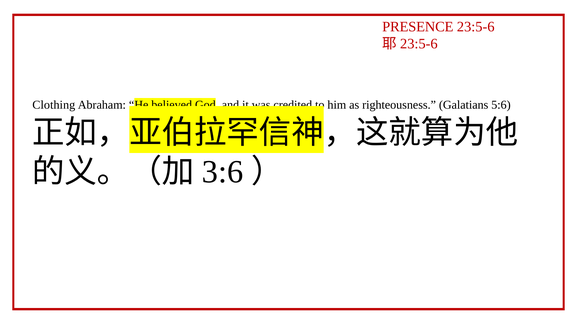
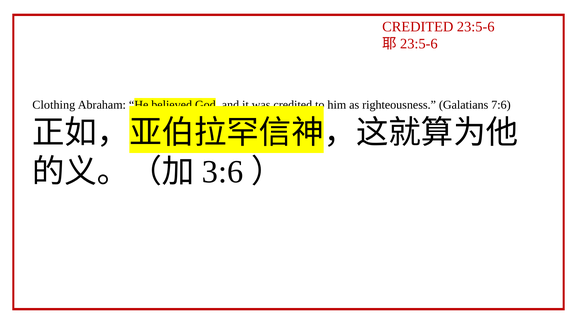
PRESENCE: PRESENCE -> CREDITED (418, 27)
5:6: 5:6 -> 7:6 (501, 105)
